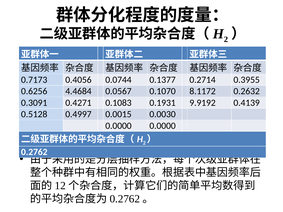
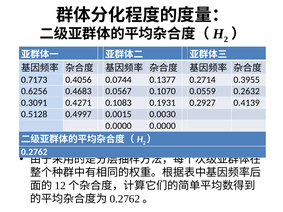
4.4684: 4.4684 -> 0.4683 (78, 91)
8.1172: 8.1172 -> 0.0559 (203, 91)
9.9192: 9.9192 -> 0.2927 (203, 103)
